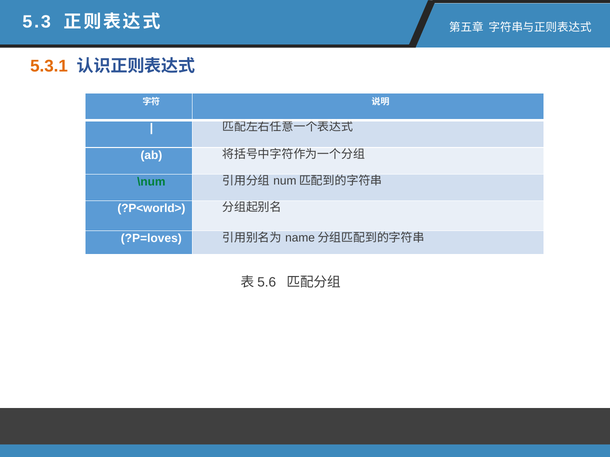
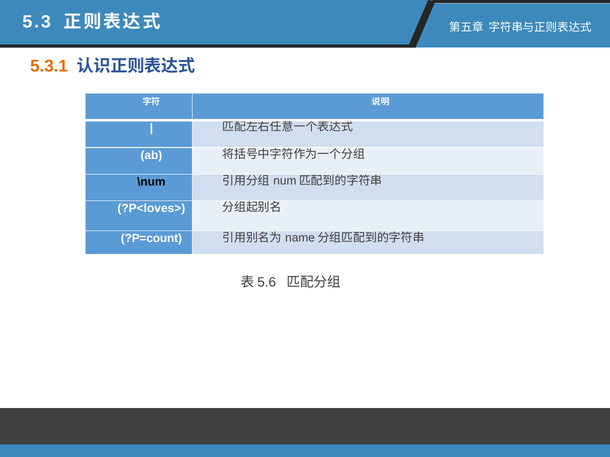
\num colour: green -> black (151, 182)
?P<world>: ?P<world> -> ?P<loves> (151, 209)
?P=loves: ?P=loves -> ?P=count (151, 239)
